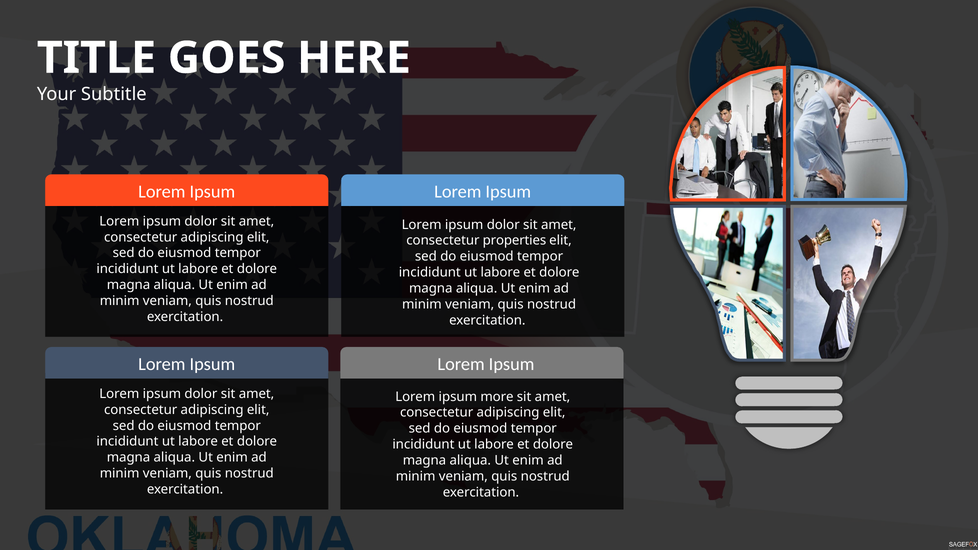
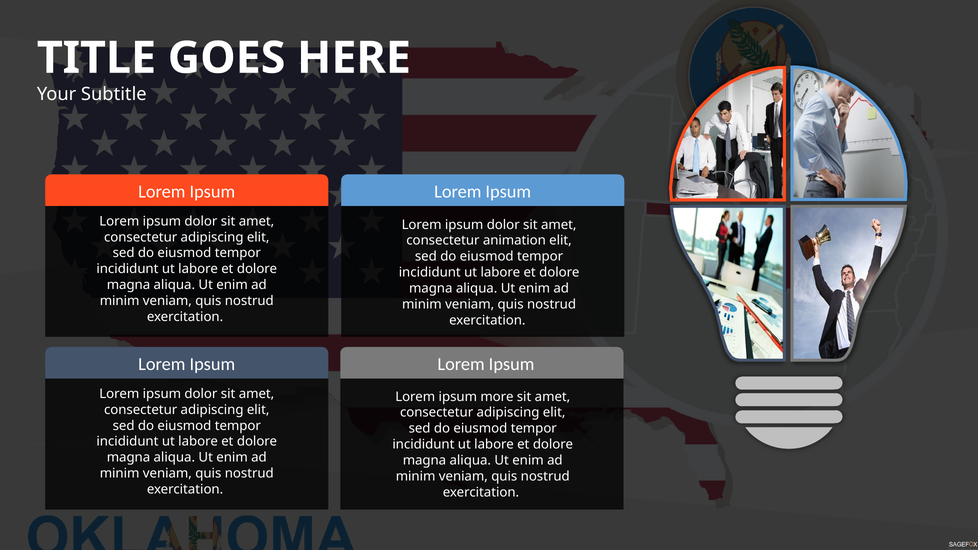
properties: properties -> animation (514, 241)
